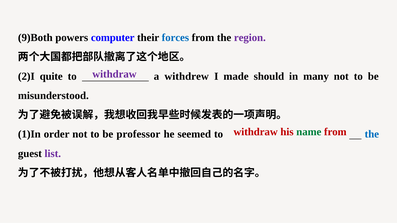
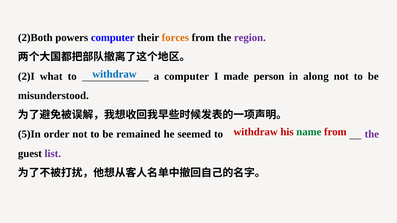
9)Both: 9)Both -> 2)Both (35, 38)
forces colour: blue -> orange (175, 38)
withdraw colour: purple -> blue (114, 74)
quite: quite -> what (51, 76)
a withdrew: withdrew -> computer (187, 76)
should: should -> person (269, 76)
many: many -> along (316, 76)
1)In: 1)In -> 5)In (29, 134)
professor: professor -> remained (138, 134)
the colour: blue -> purple (372, 134)
